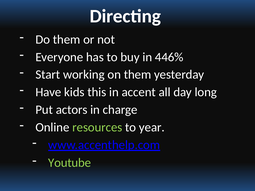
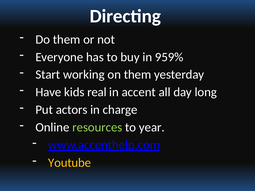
446%: 446% -> 959% (169, 57)
this: this -> real (97, 92)
Youtube colour: light green -> yellow (70, 163)
